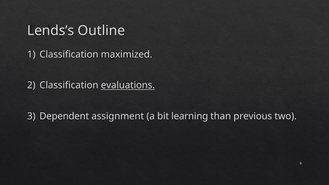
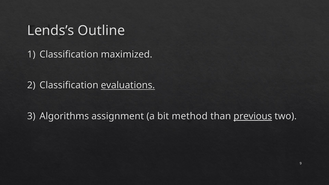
Dependent: Dependent -> Algorithms (64, 116)
learning: learning -> method (190, 116)
previous underline: none -> present (253, 116)
